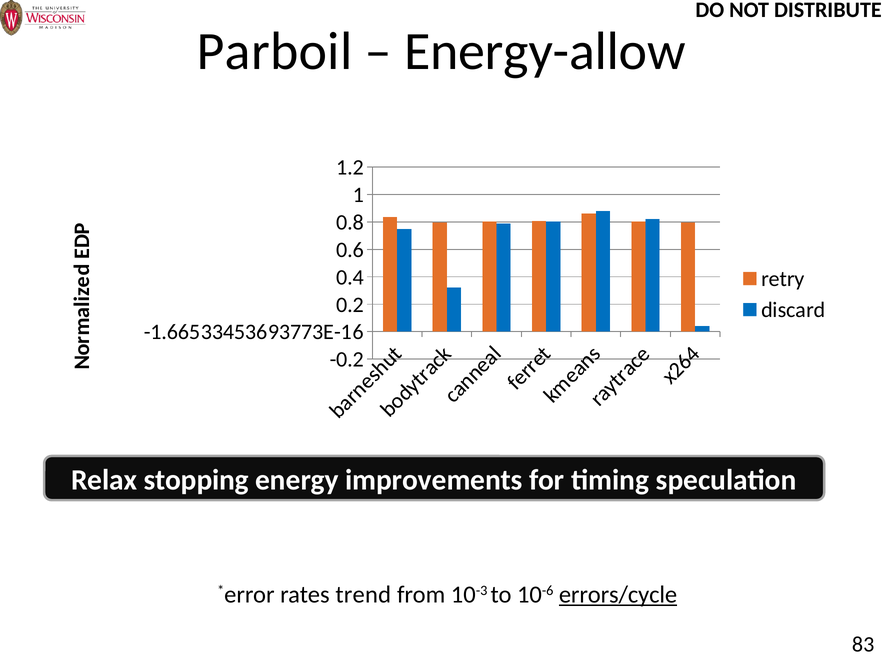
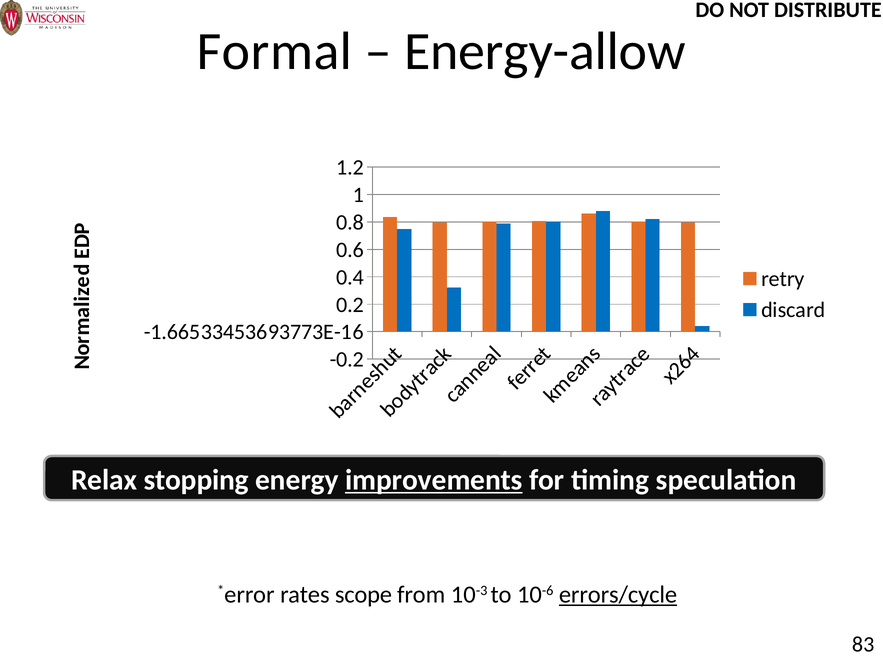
Parboil: Parboil -> Formal (275, 52)
improvements underline: none -> present (434, 480)
trend: trend -> scope (363, 595)
